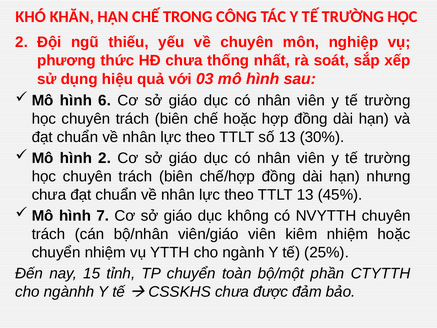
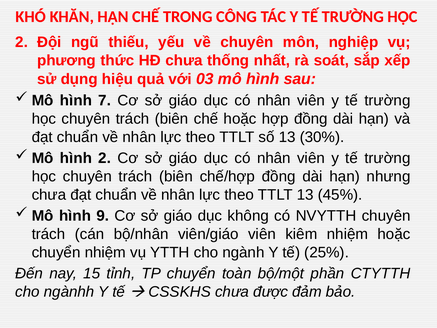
6: 6 -> 7 (105, 101)
7: 7 -> 9 (103, 216)
